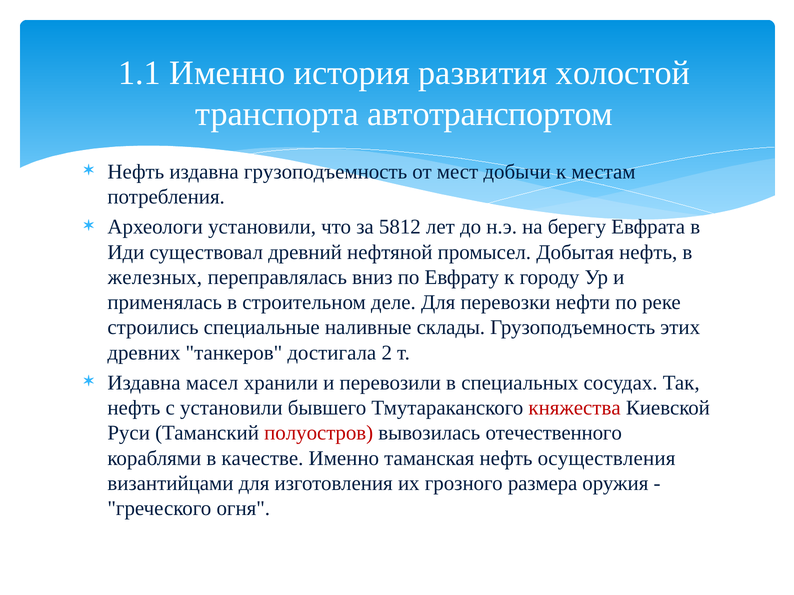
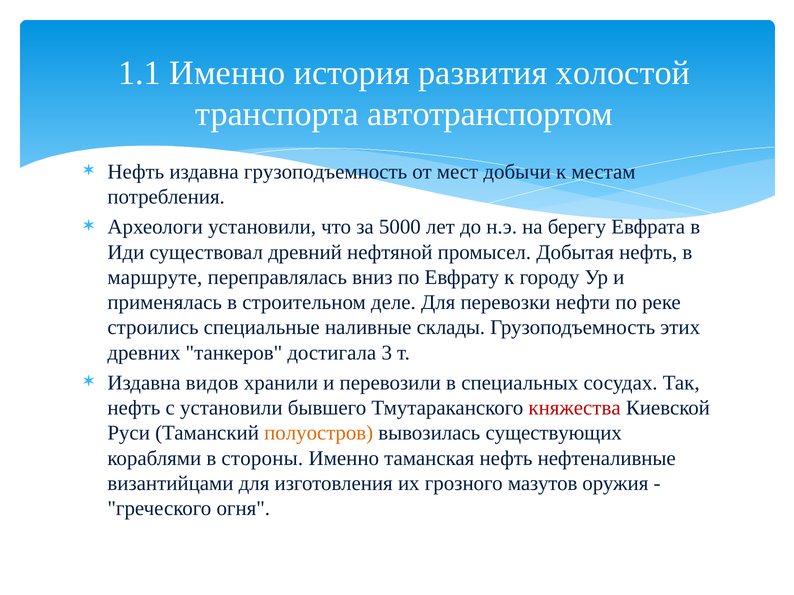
5812: 5812 -> 5000 (400, 227)
железных: железных -> маршруте (155, 278)
2: 2 -> 3 (387, 353)
масел: масел -> видов (212, 383)
полуостров colour: red -> orange (319, 433)
отечественного: отечественного -> существующих (554, 433)
качестве: качестве -> стороны (262, 459)
осуществления: осуществления -> нефтеналивные (607, 459)
размера: размера -> мазутов (543, 484)
